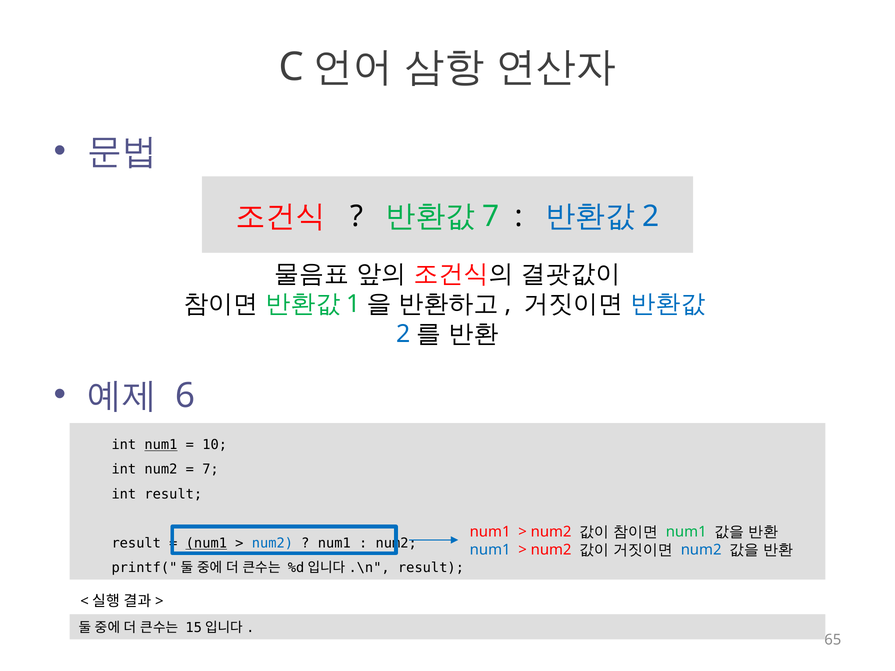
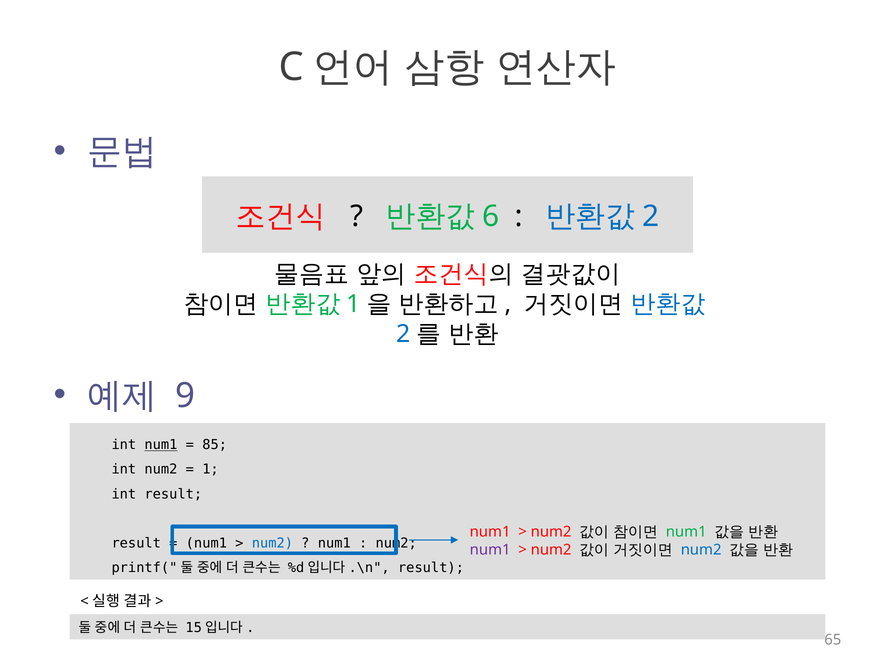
7: 7 -> 6 (491, 216)
6: 6 -> 9 (185, 396)
10: 10 -> 85 (215, 445)
7: 7 -> 1 (210, 470)
num1 underline: present -> none (206, 544)
num1 colour: blue -> purple (490, 550)
